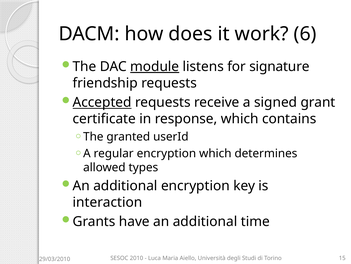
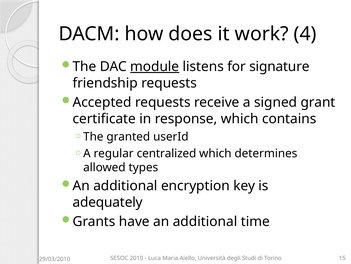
6: 6 -> 4 (305, 34)
Accepted underline: present -> none (102, 102)
regular encryption: encryption -> centralized (166, 153)
interaction: interaction -> adequately (108, 202)
